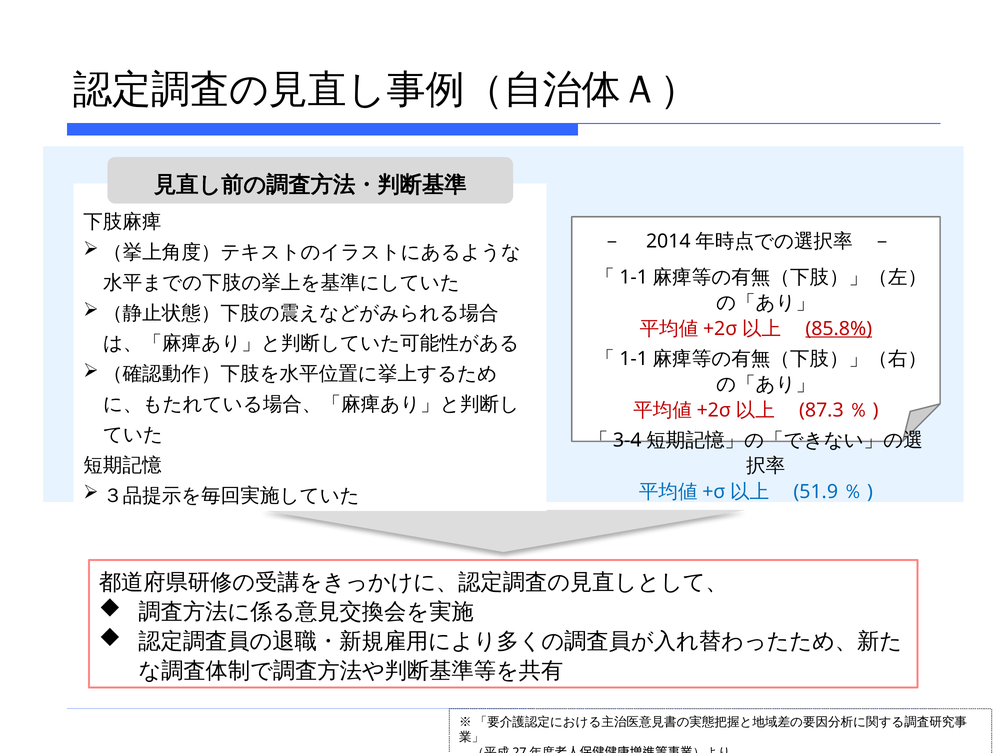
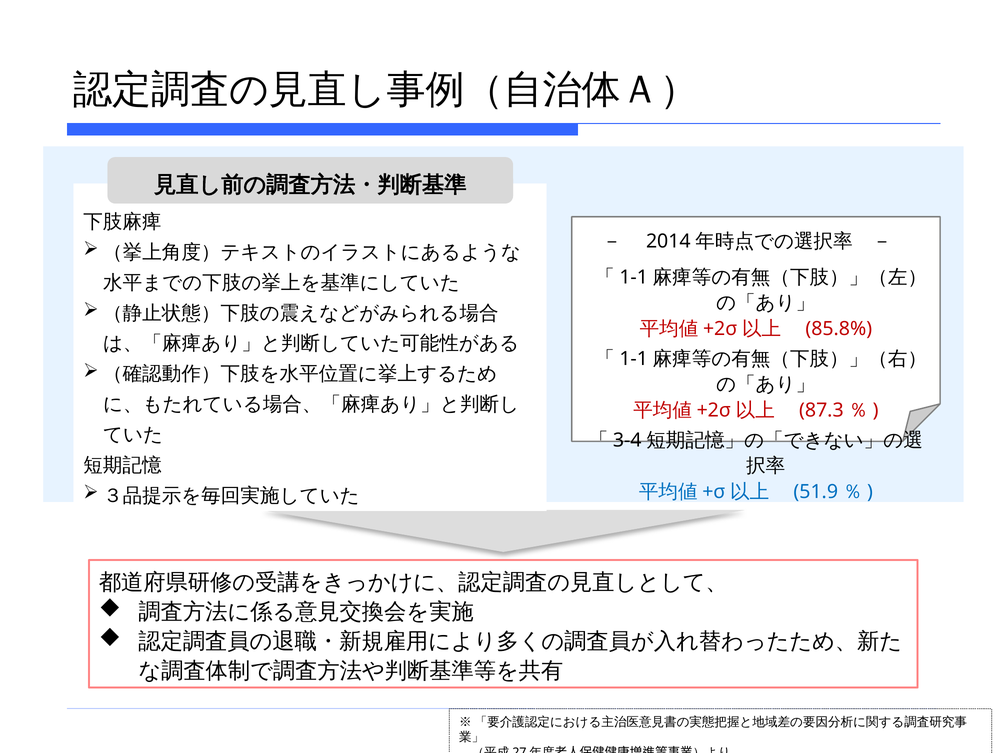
85.8% underline: present -> none (839, 329)
